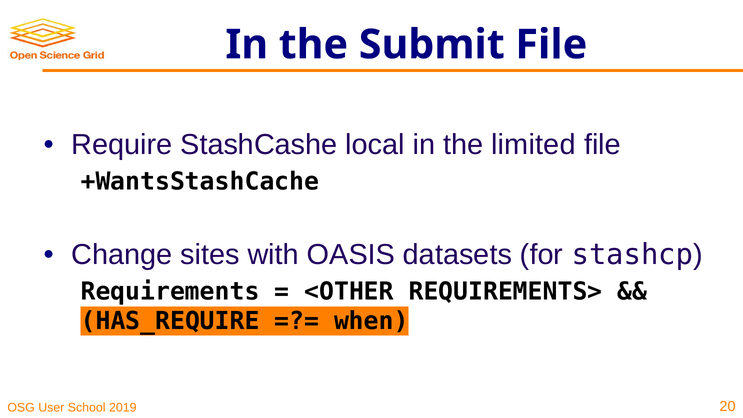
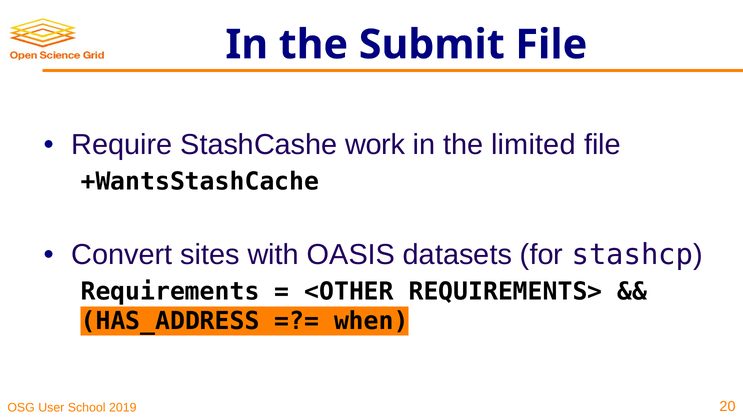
local: local -> work (375, 145)
Change: Change -> Convert (122, 255)
HAS_REQUIRE: HAS_REQUIRE -> HAS_ADDRESS (170, 321)
